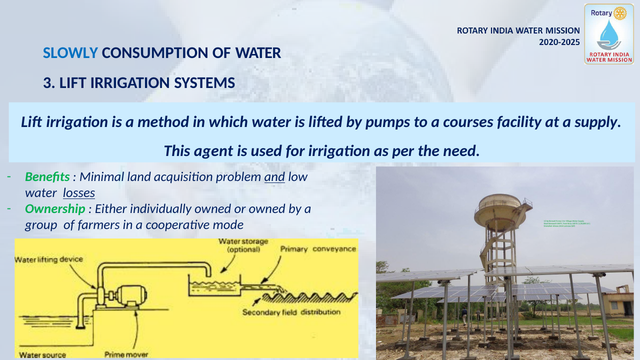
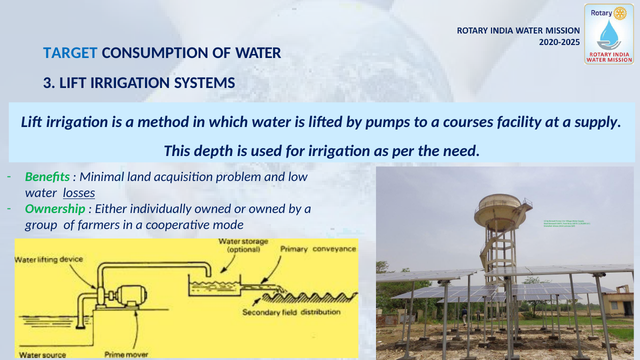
SLOWLY: SLOWLY -> TARGET (70, 53)
agent: agent -> depth (214, 151)
and underline: present -> none (275, 177)
